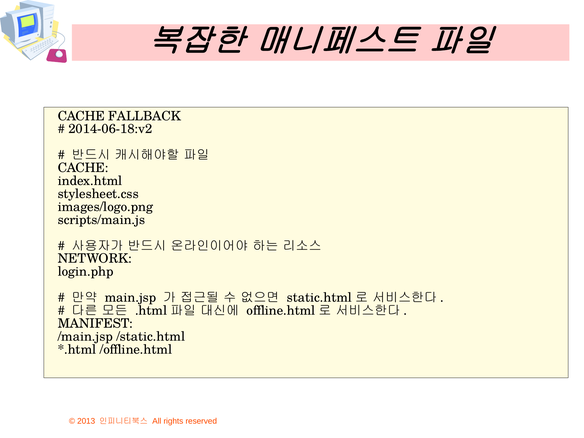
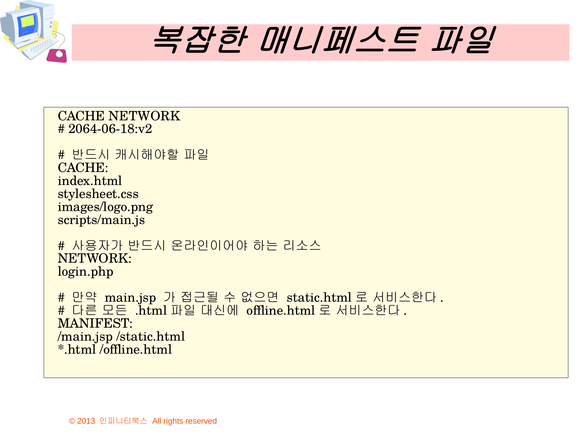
CACHE FALLBACK: FALLBACK -> NETWORK (144, 116)
2014-06-18:v2: 2014-06-18:v2 -> 2064-06-18:v2 (110, 129)
